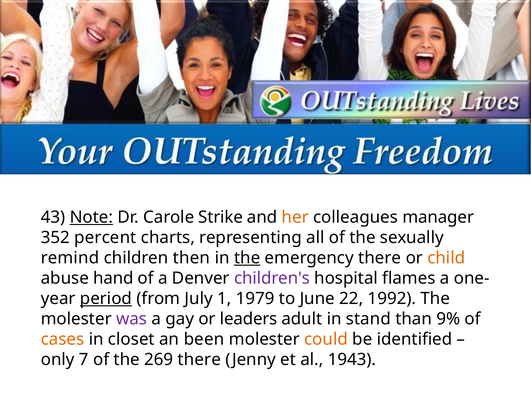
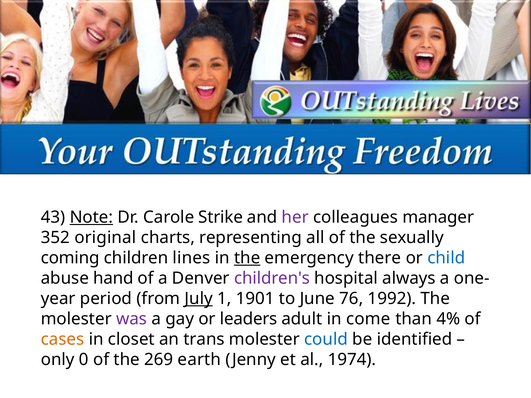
her colour: orange -> purple (295, 217)
percent: percent -> original (105, 238)
remind: remind -> coming (70, 258)
then: then -> lines (191, 258)
child colour: orange -> blue (446, 258)
flames: flames -> always (409, 278)
period underline: present -> none (106, 299)
July underline: none -> present (199, 299)
1979: 1979 -> 1901 (255, 299)
22: 22 -> 76 (351, 299)
stand: stand -> come (368, 319)
9%: 9% -> 4% (448, 319)
been: been -> trans (204, 339)
could colour: orange -> blue (326, 339)
7: 7 -> 0 (84, 360)
269 there: there -> earth (199, 360)
1943: 1943 -> 1974 (352, 360)
